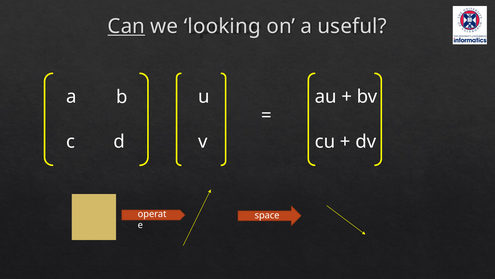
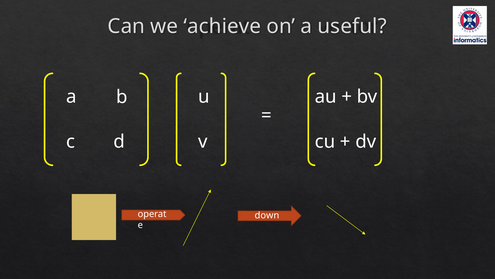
Can underline: present -> none (126, 26)
looking: looking -> achieve (222, 26)
space: space -> down (267, 215)
